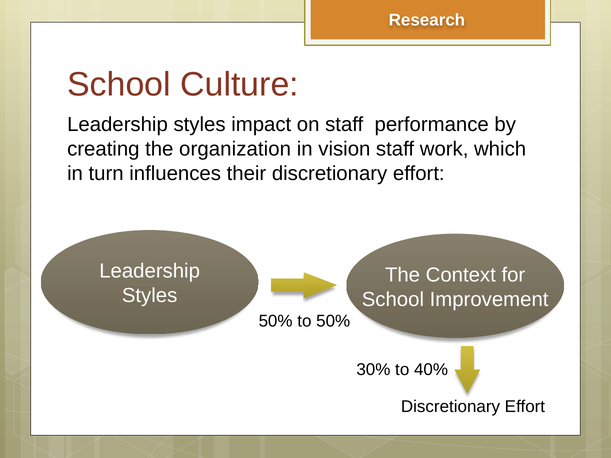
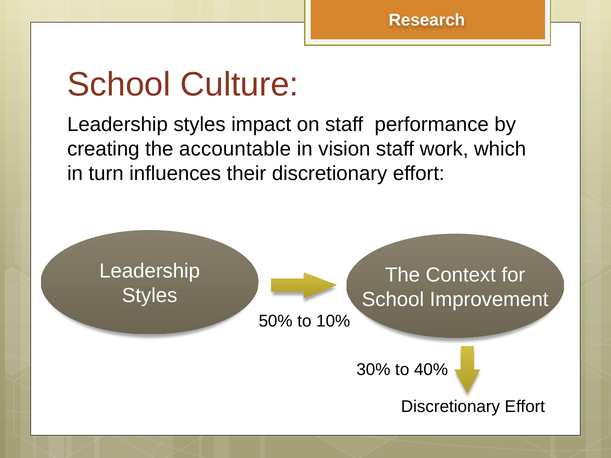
organization: organization -> accountable (235, 149)
to 50%: 50% -> 10% (333, 321)
